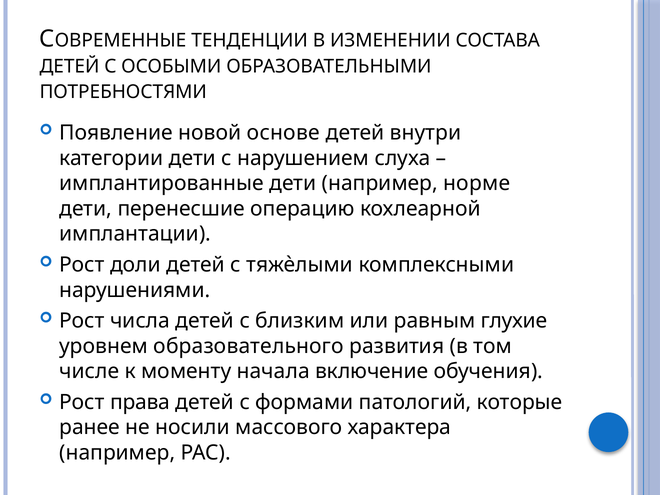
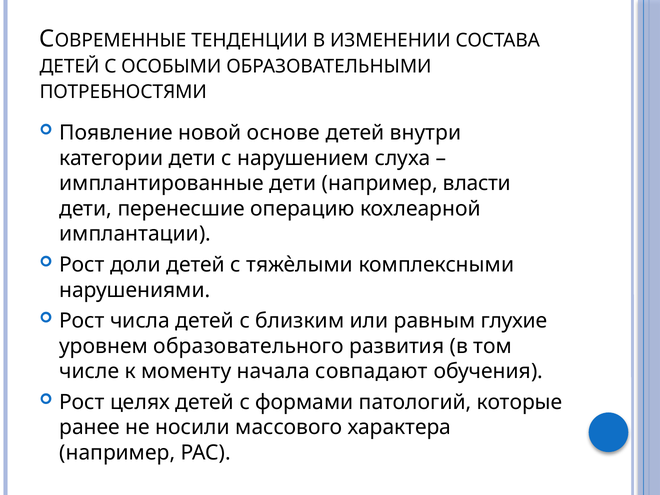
норме: норме -> власти (477, 183)
включение: включение -> совпадают (372, 371)
права: права -> целях (140, 402)
